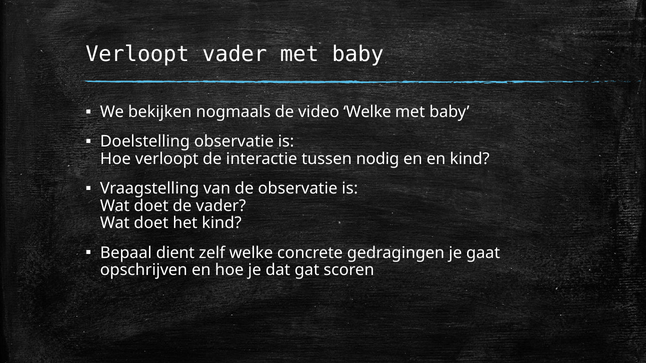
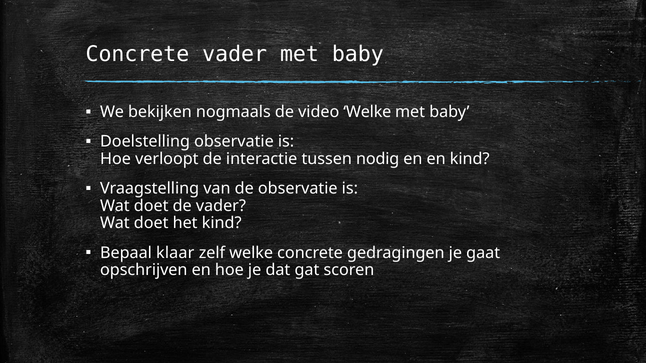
Verloopt: Verloopt -> Concrete (137, 54)
dient: dient -> klaar (175, 253)
